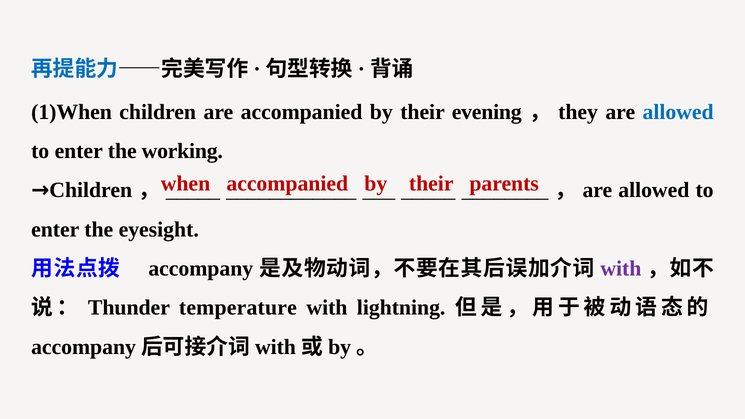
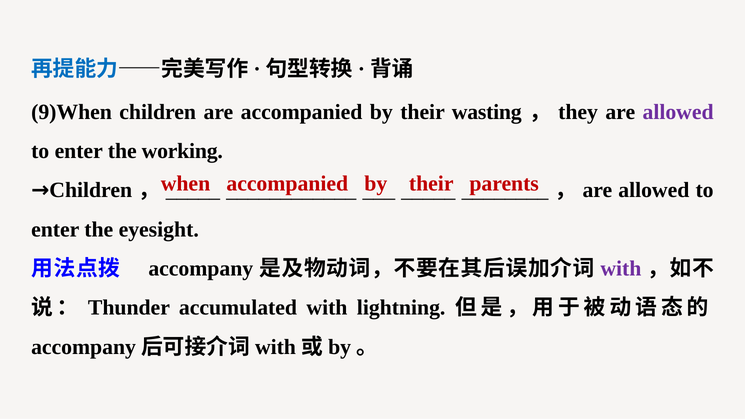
1)When: 1)When -> 9)When (72, 112)
evening: evening -> wasting (487, 112)
allowed colour: blue -> purple (678, 112)
temperature: temperature -> accumulated (238, 308)
